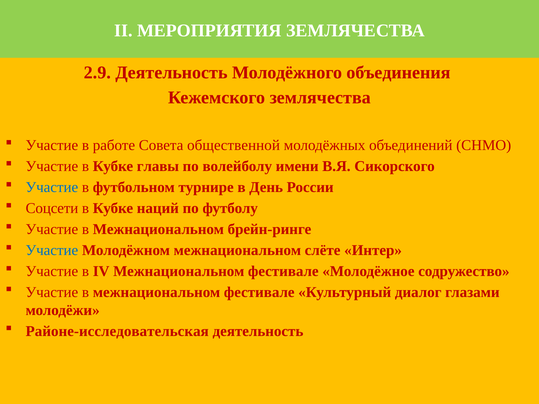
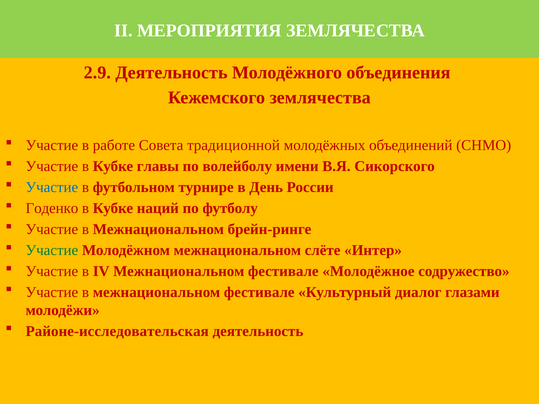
общественной: общественной -> традиционной (233, 145)
Соцсети: Соцсети -> Годенко (52, 208)
Участие colour: blue -> green (52, 250)
